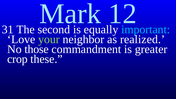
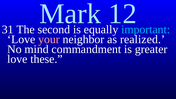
your colour: light green -> pink (49, 39)
those: those -> mind (37, 49)
crop: crop -> love (17, 59)
